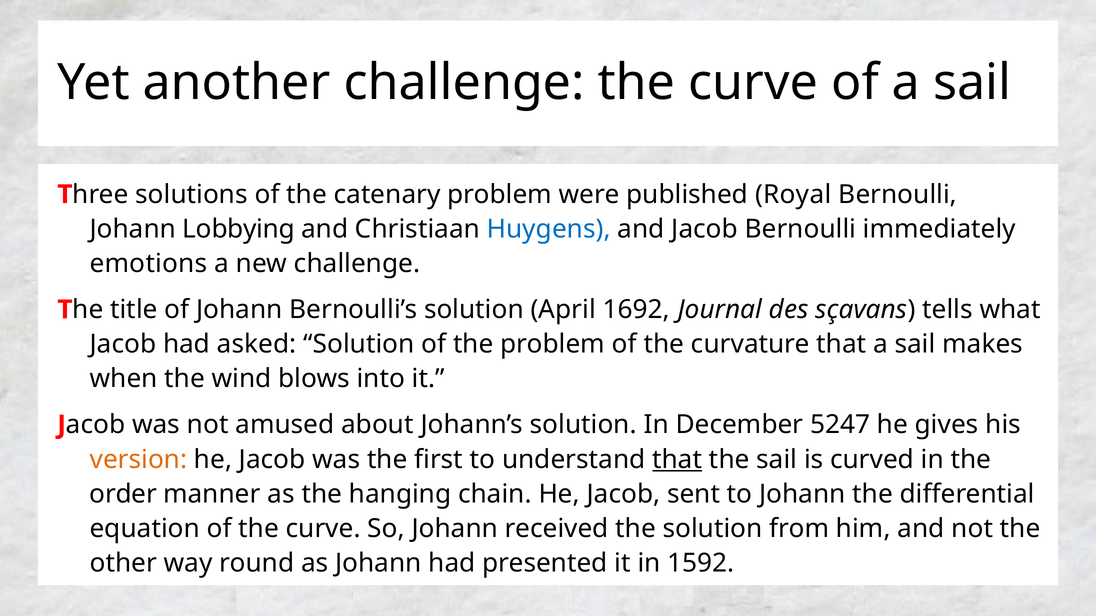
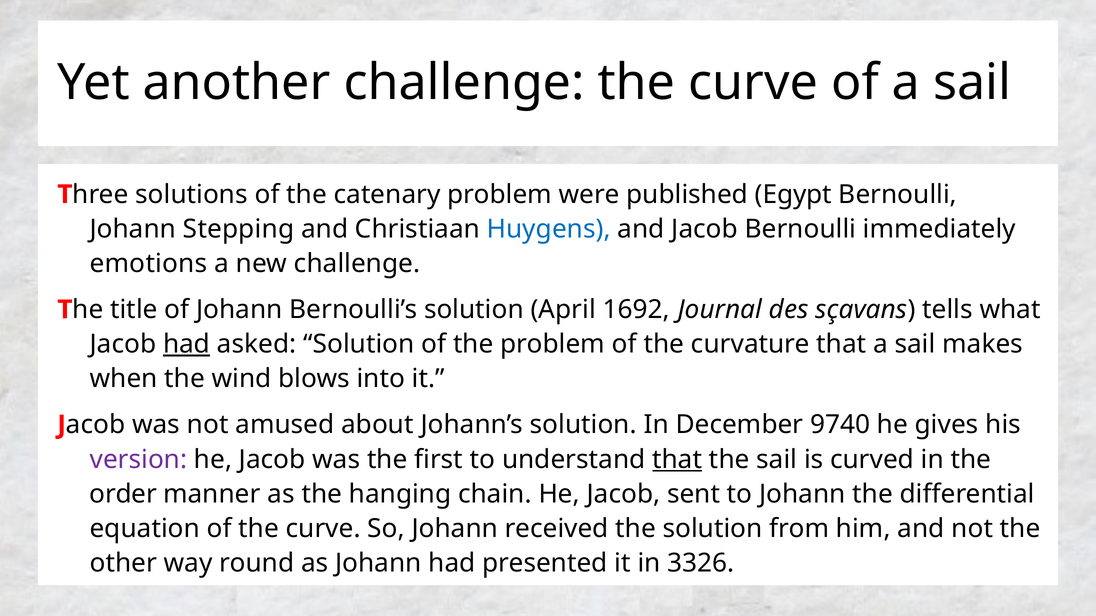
Royal: Royal -> Egypt (793, 195)
Lobbying: Lobbying -> Stepping (239, 229)
had underline: none -> present (187, 344)
5247: 5247 -> 9740 (840, 425)
version colour: orange -> purple (138, 460)
1592: 1592 -> 3326 (701, 564)
